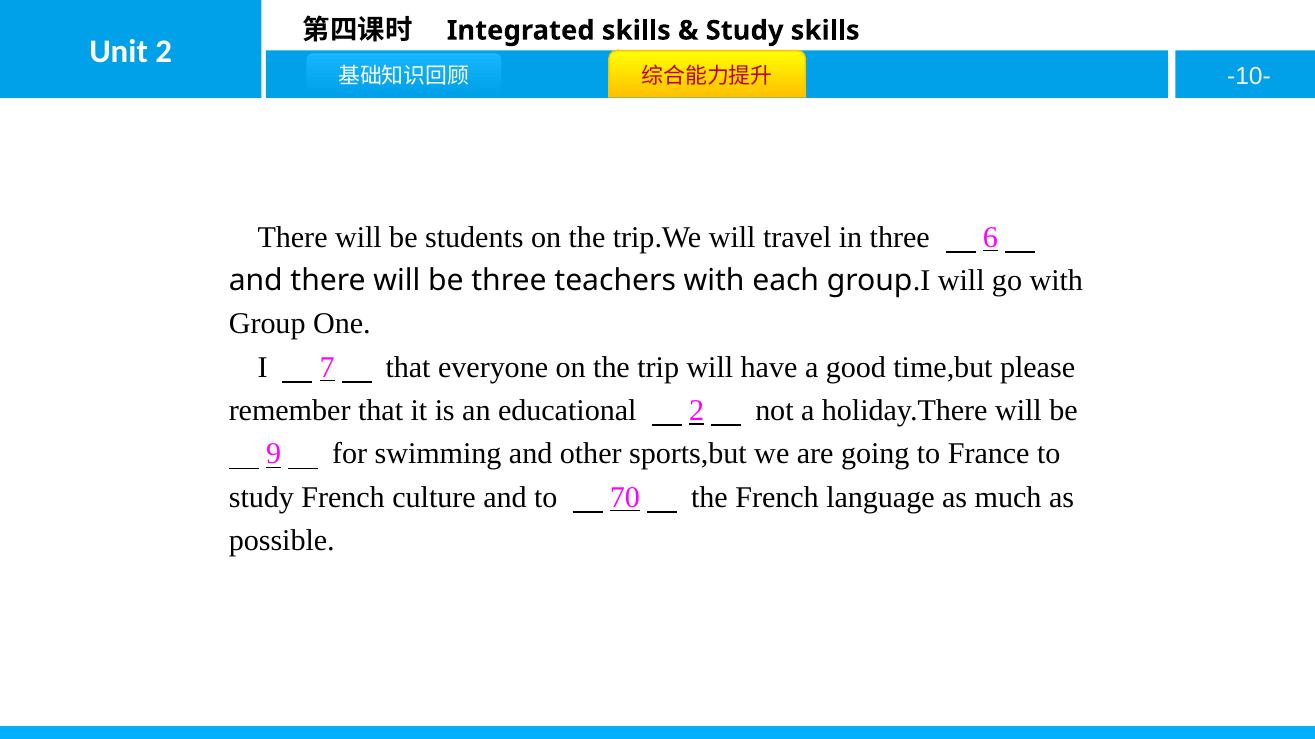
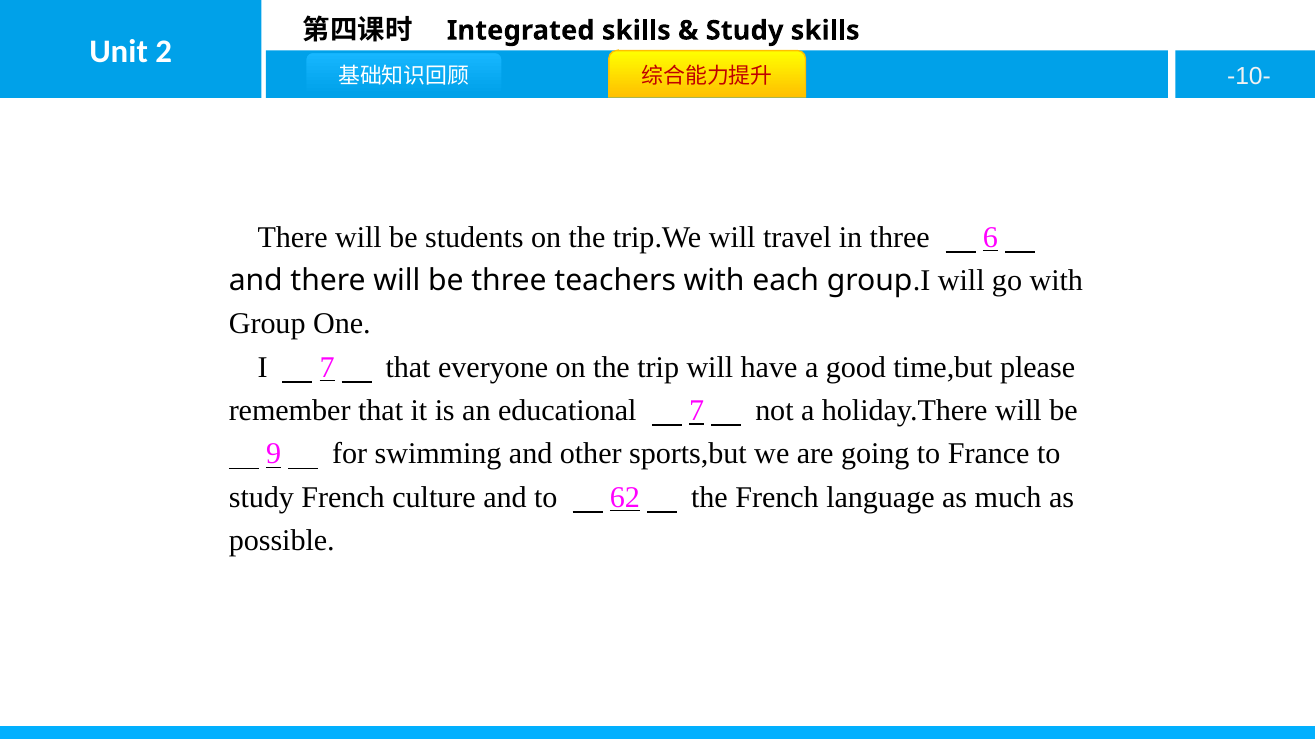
educational 2: 2 -> 7 (697, 411)
70: 70 -> 62 (625, 498)
